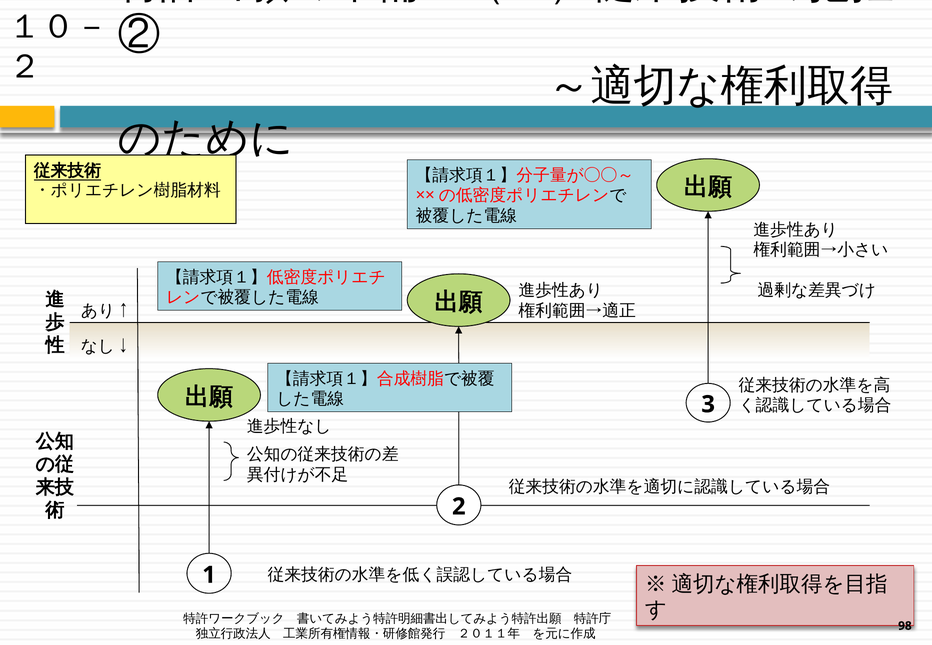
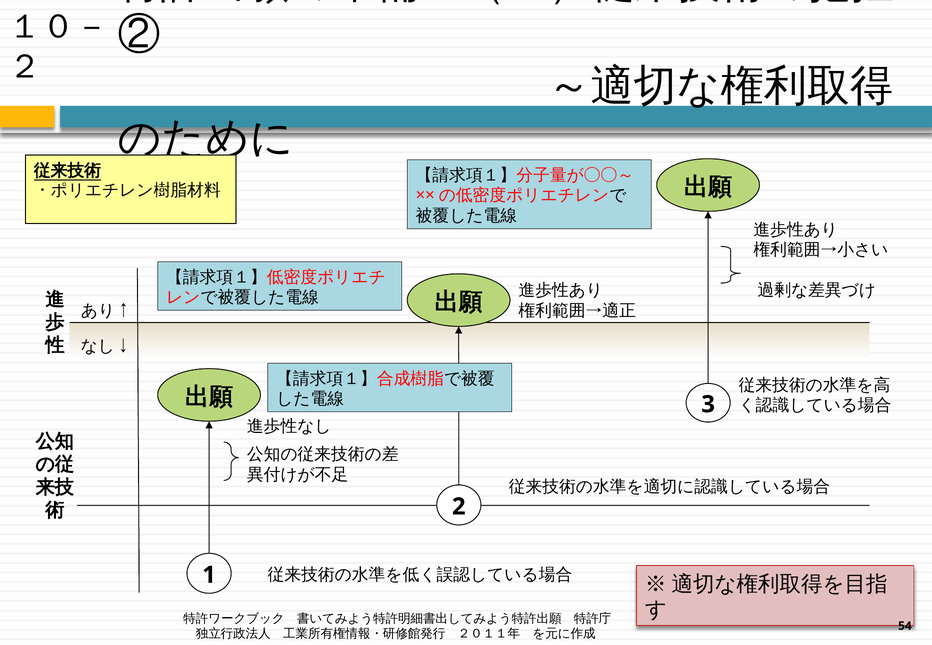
98: 98 -> 54 (905, 626)
